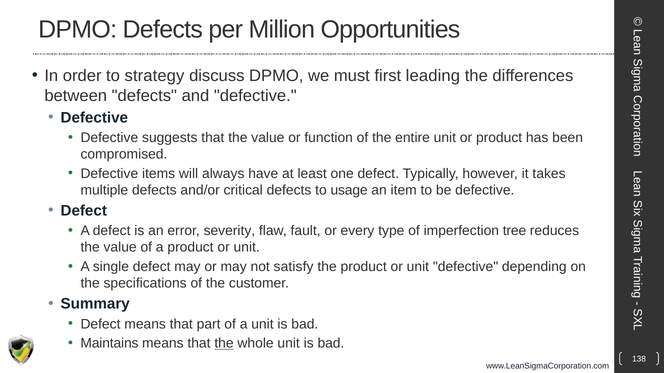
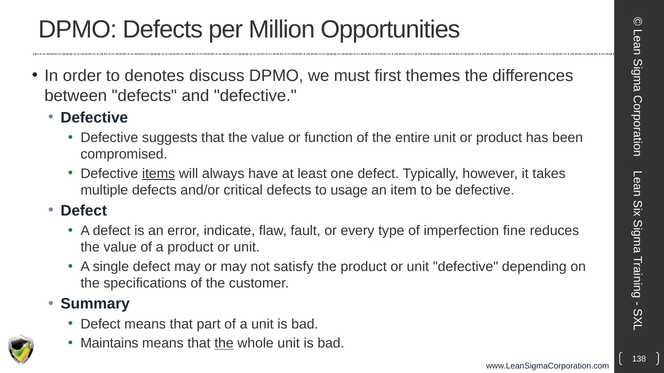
strategy: strategy -> denotes (154, 76)
leading: leading -> themes (433, 76)
items underline: none -> present (159, 174)
severity: severity -> indicate (229, 231)
tree: tree -> fine (514, 231)
